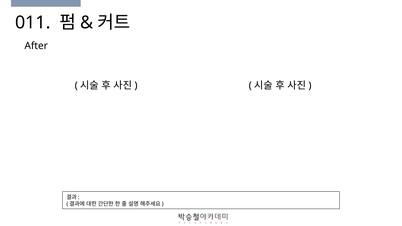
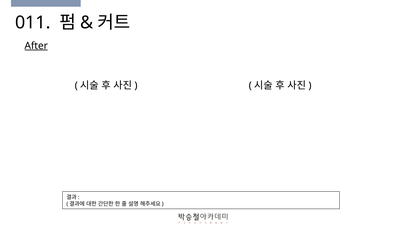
After underline: none -> present (36, 46)
